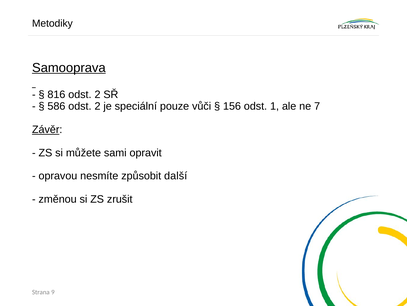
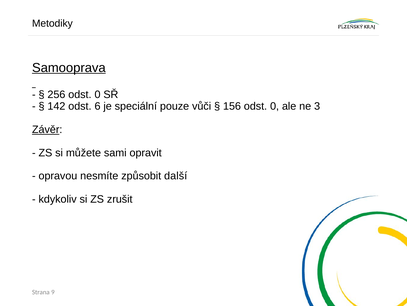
816: 816 -> 256 (56, 94)
2: 2 -> 0 (97, 94)
586: 586 -> 142 (56, 106)
2: 2 -> 6 (97, 106)
156 odst 1: 1 -> 0 (275, 106)
7: 7 -> 3 (317, 106)
změnou: změnou -> kdykoliv (58, 199)
